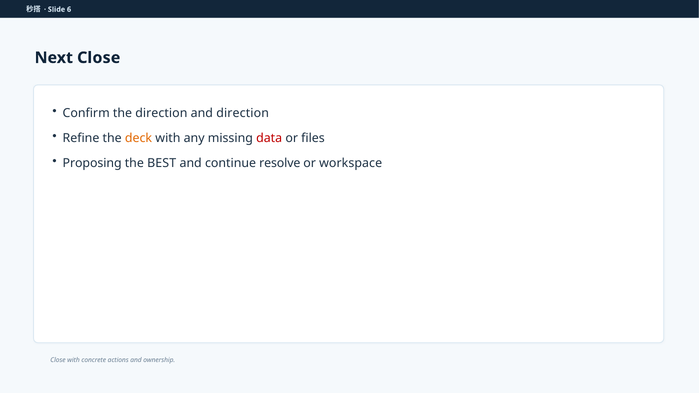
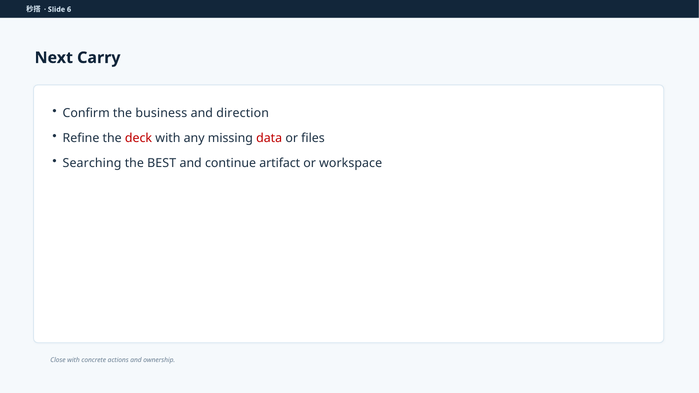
Next Close: Close -> Carry (99, 58)
the direction: direction -> business (161, 113)
deck colour: orange -> red (139, 138)
Proposing: Proposing -> Searching (92, 163)
resolve: resolve -> artifact (280, 163)
